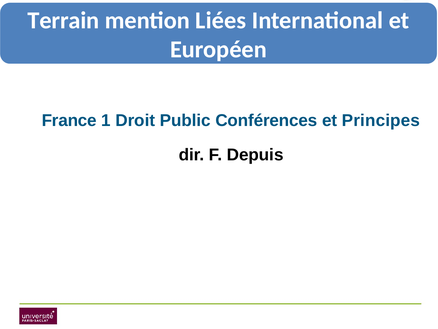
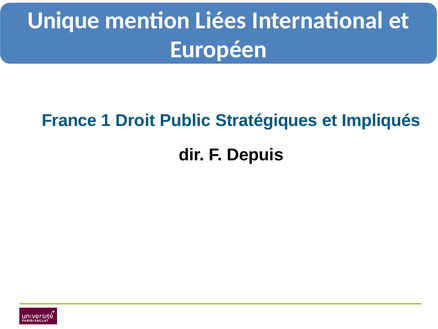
Terrain: Terrain -> Unique (64, 20)
Conférences: Conférences -> Stratégiques (266, 120)
Principes: Principes -> Impliqués (381, 120)
